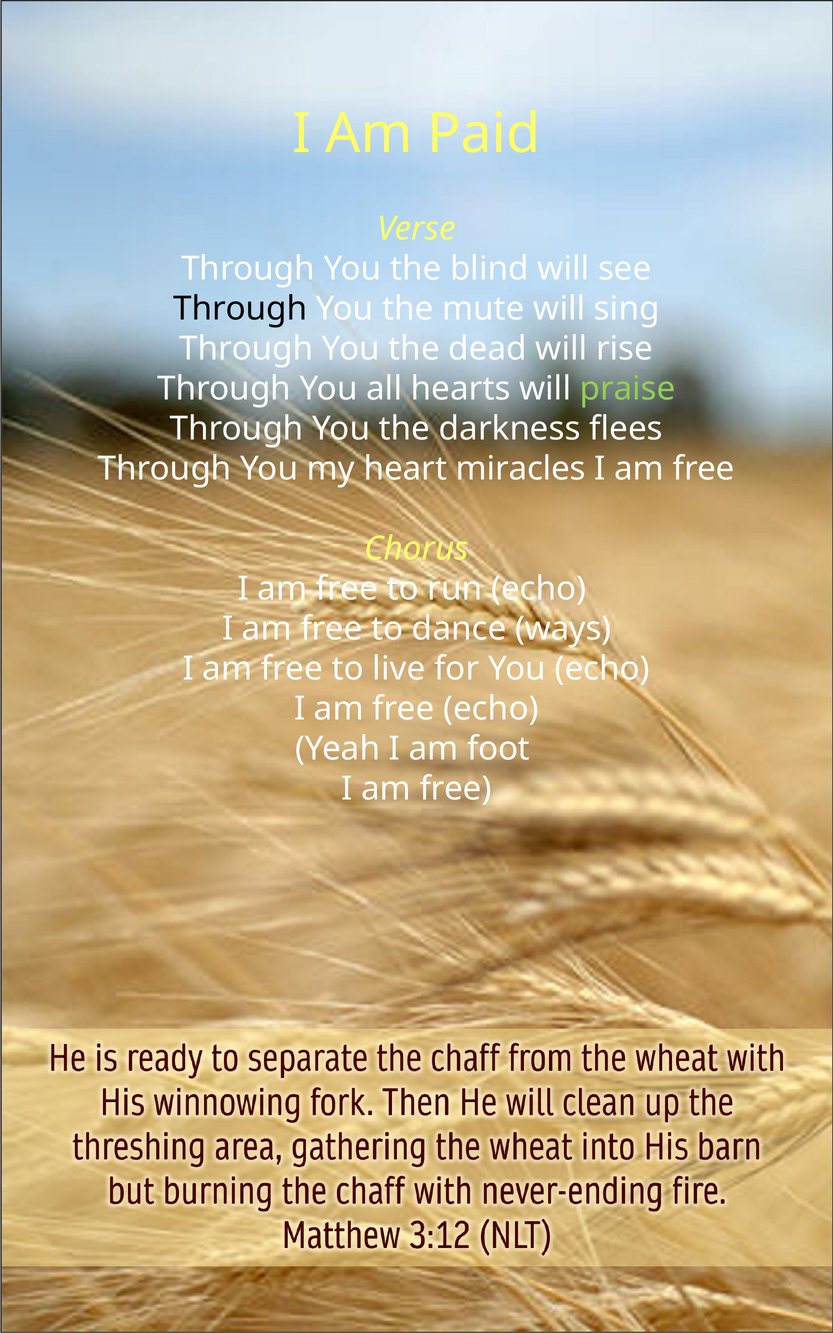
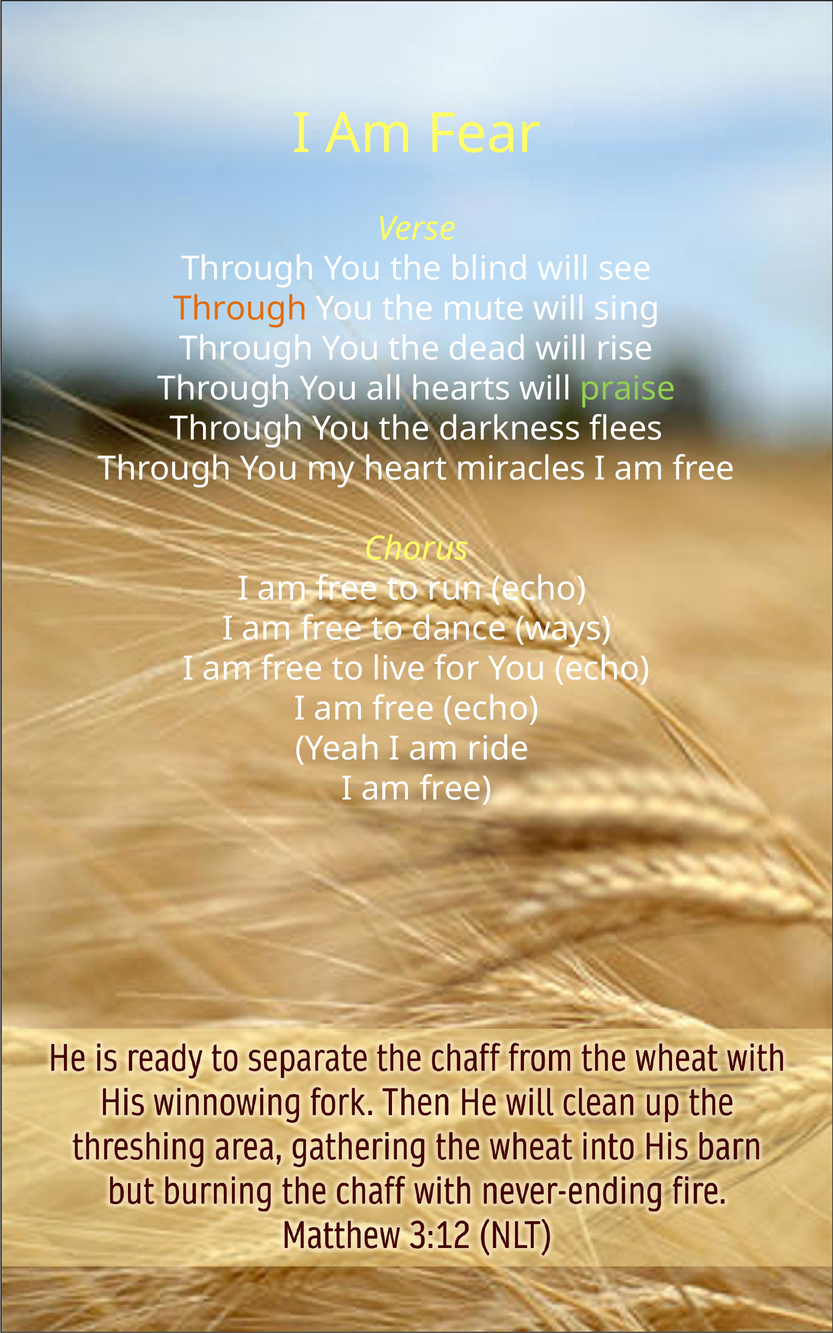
Paid: Paid -> Fear (484, 134)
Through colour: black -> orange (240, 309)
foot: foot -> ride (498, 748)
